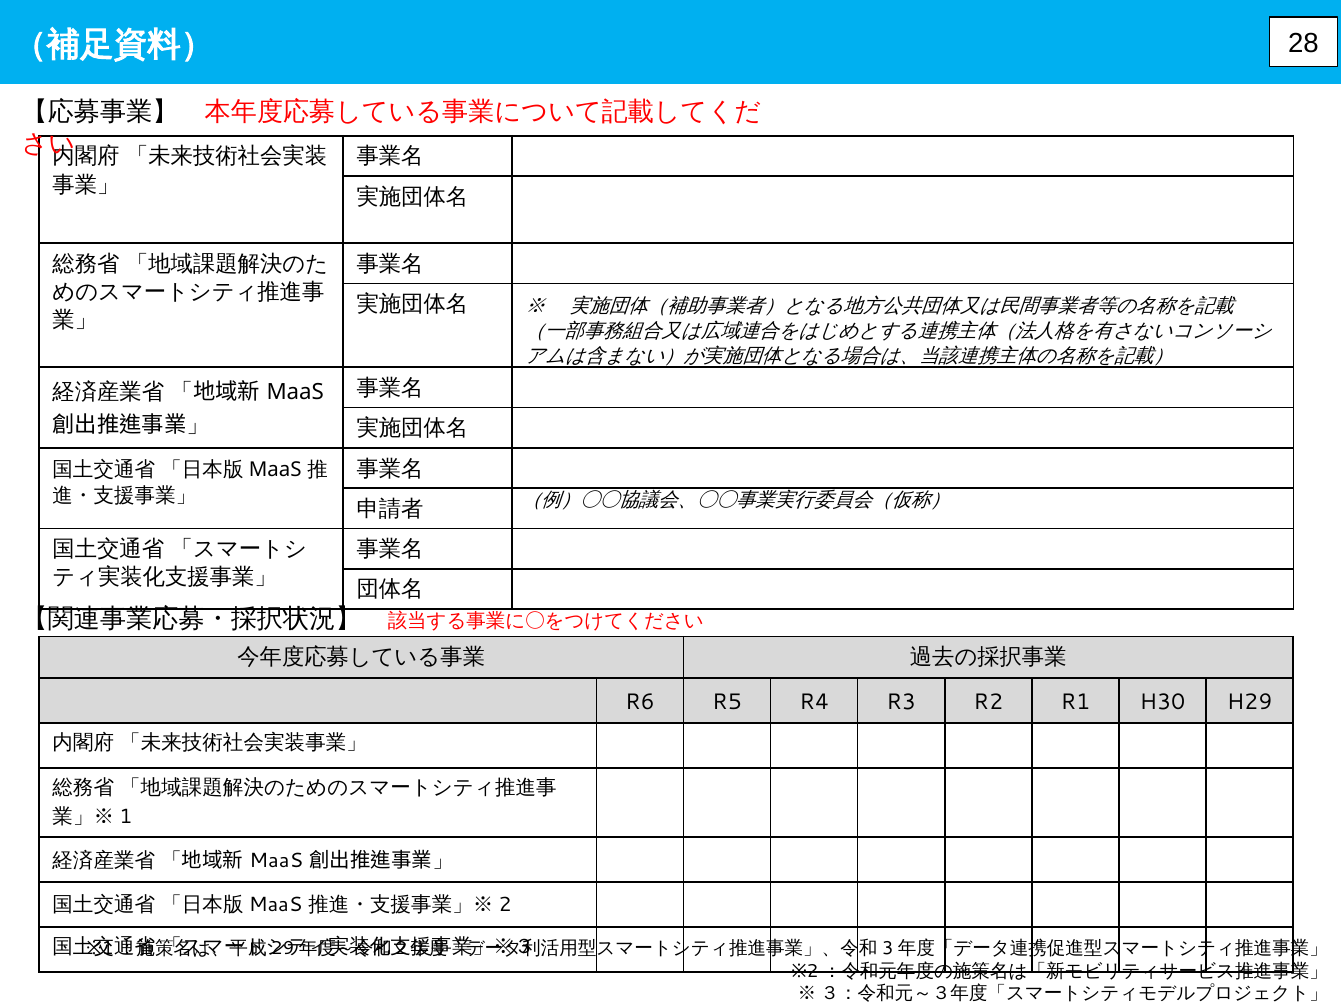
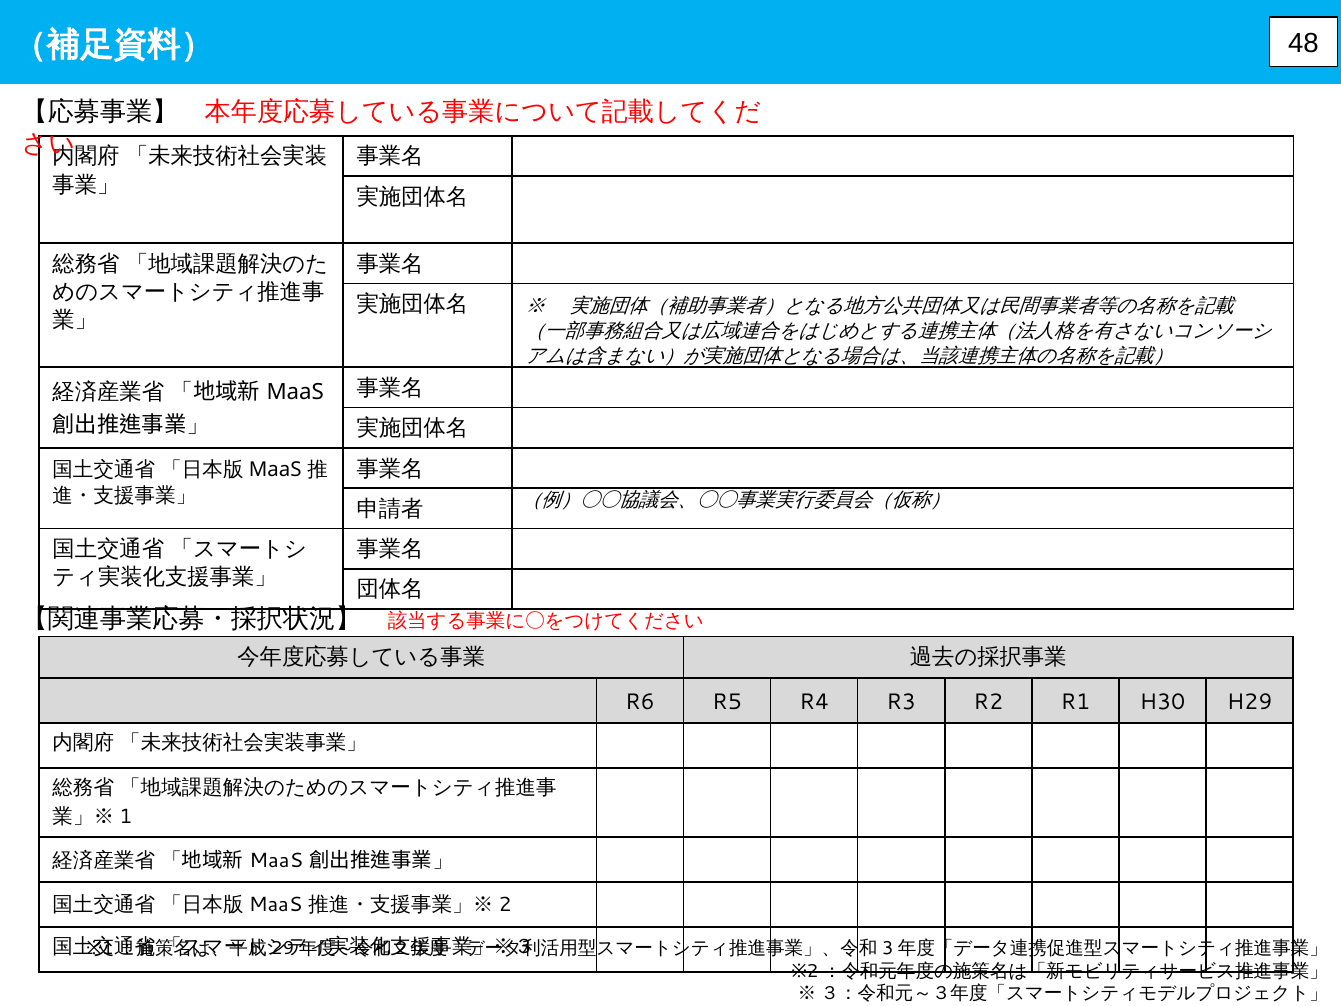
28: 28 -> 48 (1303, 44)
